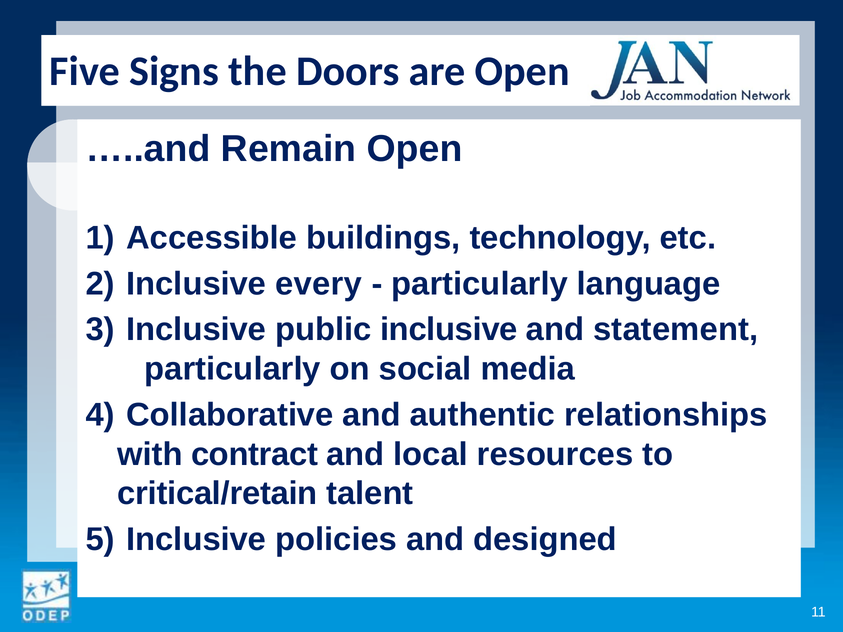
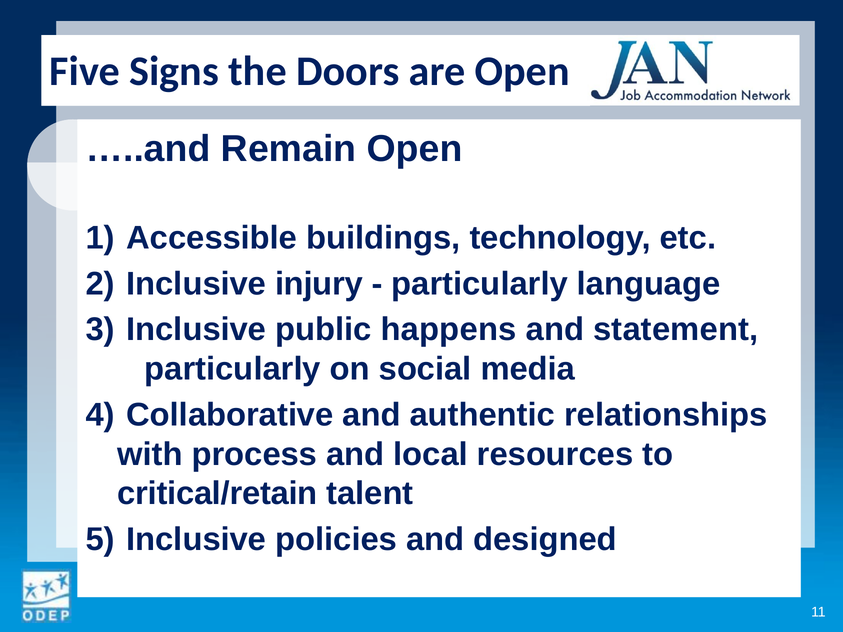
every: every -> injury (319, 284)
public inclusive: inclusive -> happens (449, 330)
contract: contract -> process (254, 454)
